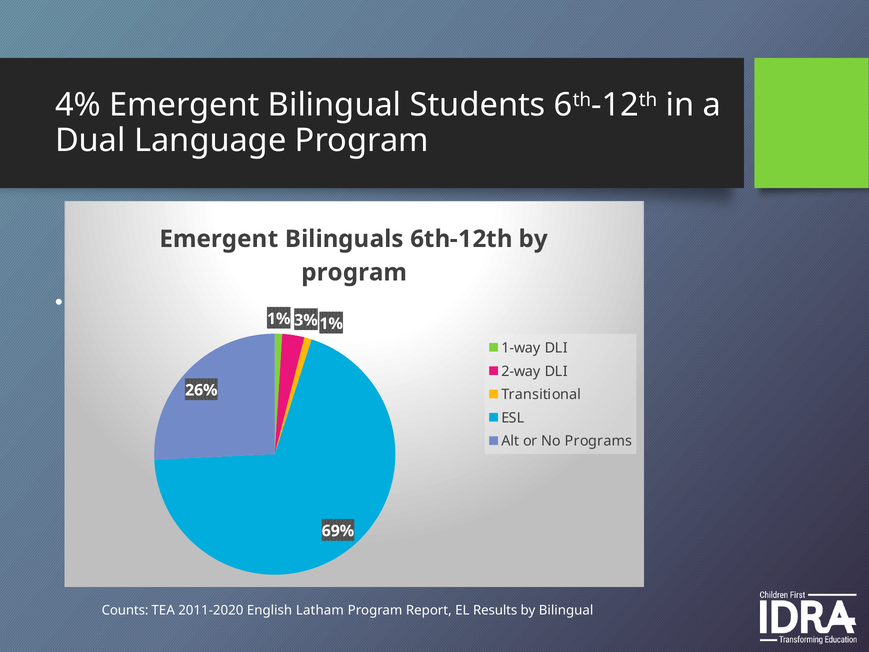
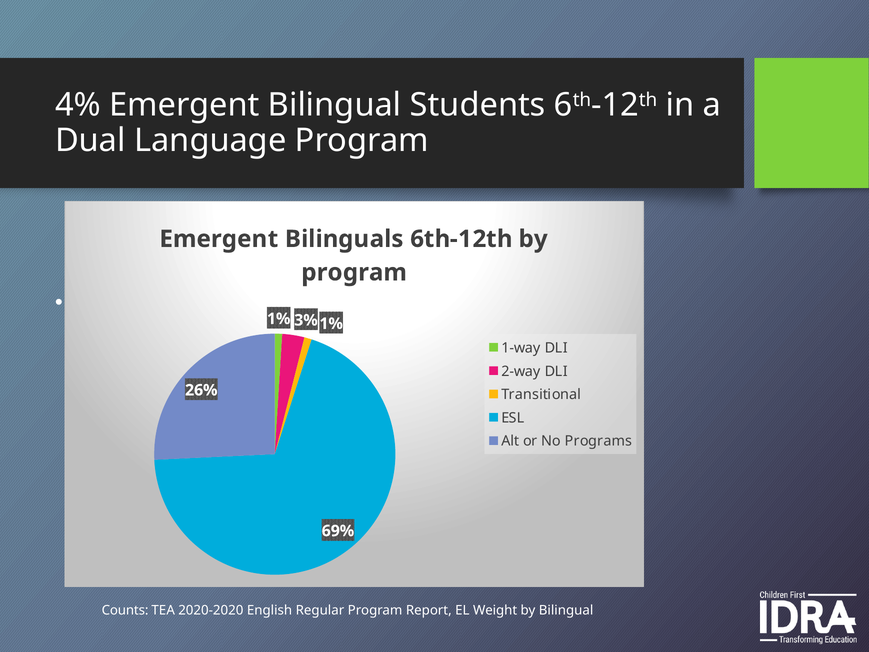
2011-2020: 2011-2020 -> 2020-2020 (211, 610)
Latham: Latham -> Regular (320, 610)
EL Results: Results -> Weight (495, 610)
